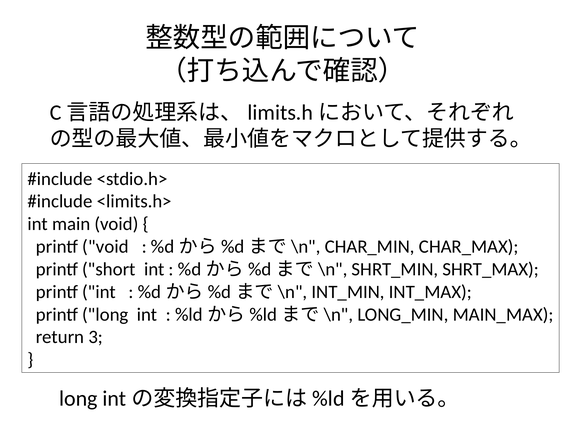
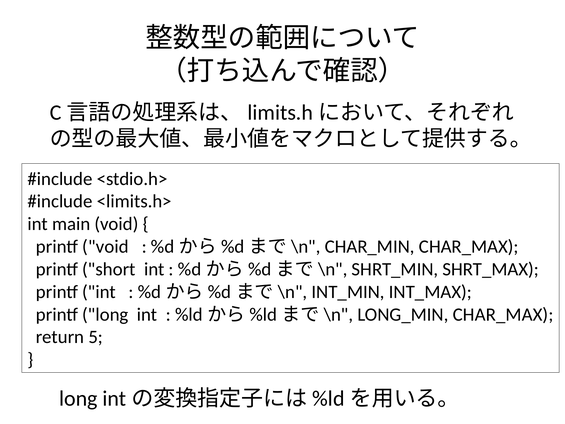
LONG_MIN MAIN_MAX: MAIN_MAX -> CHAR_MAX (503, 314)
3: 3 -> 5 (96, 337)
